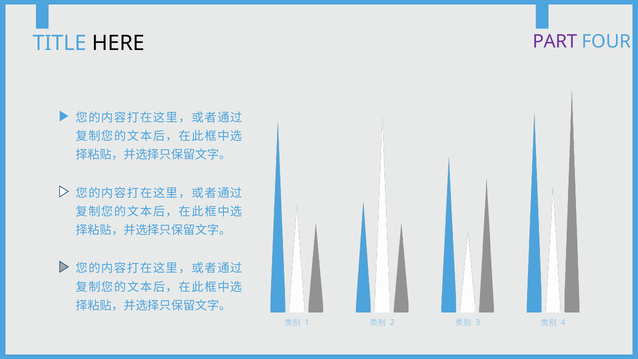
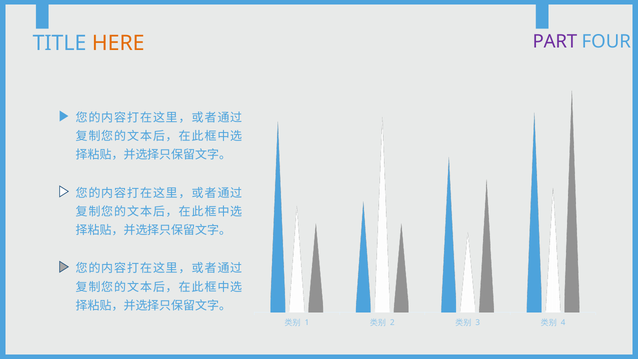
HERE colour: black -> orange (118, 43)
